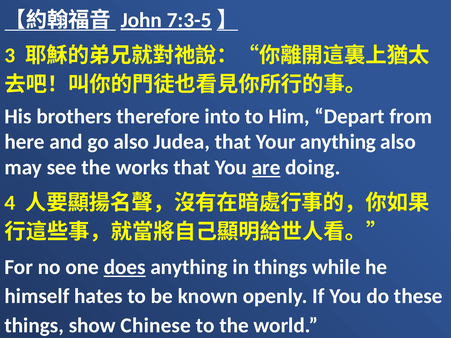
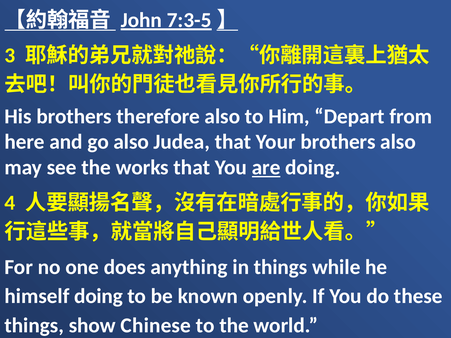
therefore into: into -> also (222, 116)
Your anything: anything -> brothers (338, 142)
does underline: present -> none (125, 267)
himself hates: hates -> doing (99, 297)
